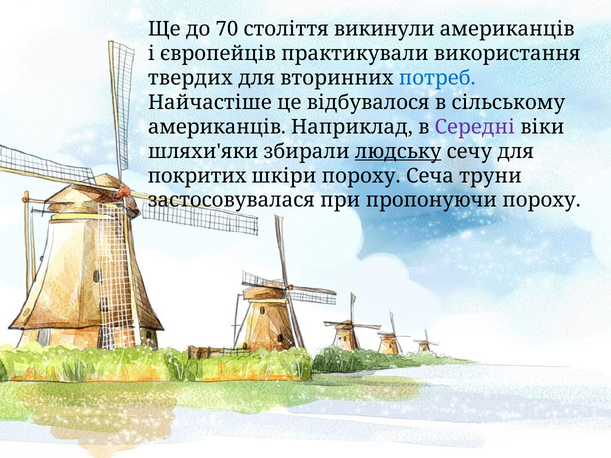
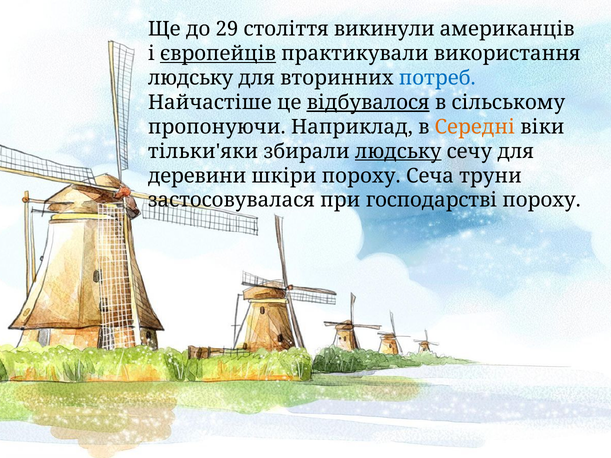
70: 70 -> 29 (227, 29)
європейців underline: none -> present (218, 54)
твердих: твердих -> людську (191, 78)
відбувалося underline: none -> present (368, 103)
американців: американців -> пропонуючи (217, 127)
Середні colour: purple -> orange (475, 127)
шляхи'яки: шляхи'яки -> тільки'яки (203, 151)
покритих: покритих -> деревини (197, 176)
пропонуючи: пропонуючи -> господарстві (431, 200)
